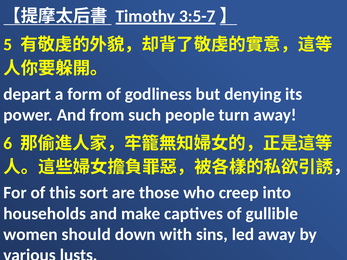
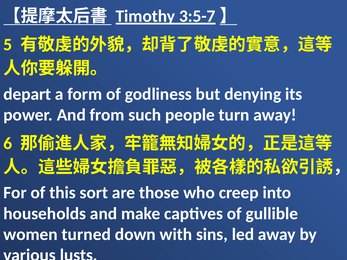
should: should -> turned (86, 235)
